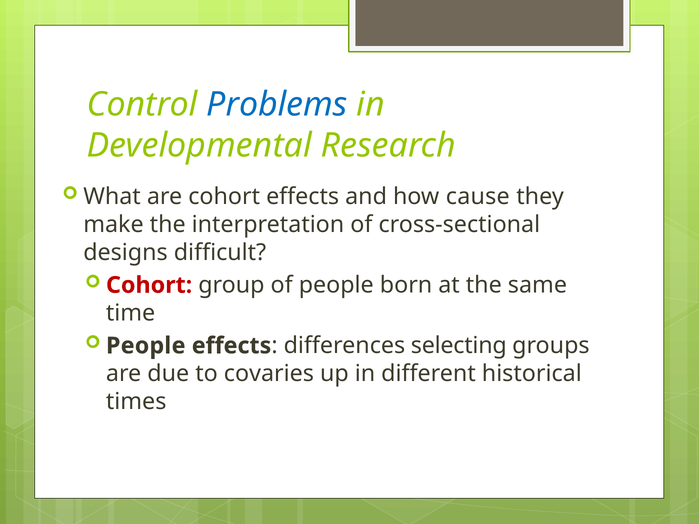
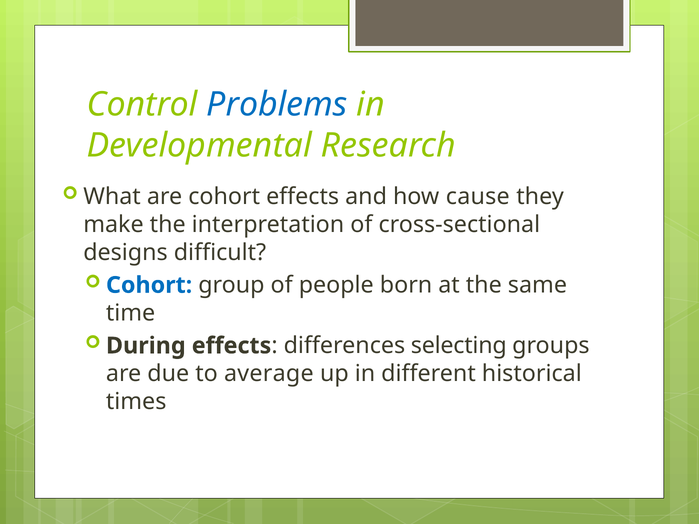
Cohort colour: red -> blue (149, 285)
People: People -> During (146, 346)
covaries: covaries -> average (269, 374)
